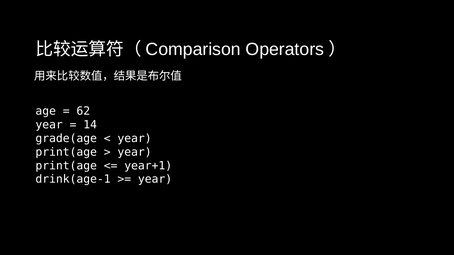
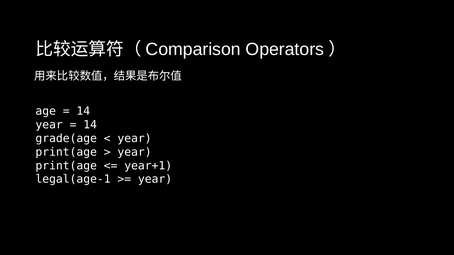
62: 62 -> 14 (83, 111)
drink(age-1: drink(age-1 -> legal(age-1 (73, 180)
